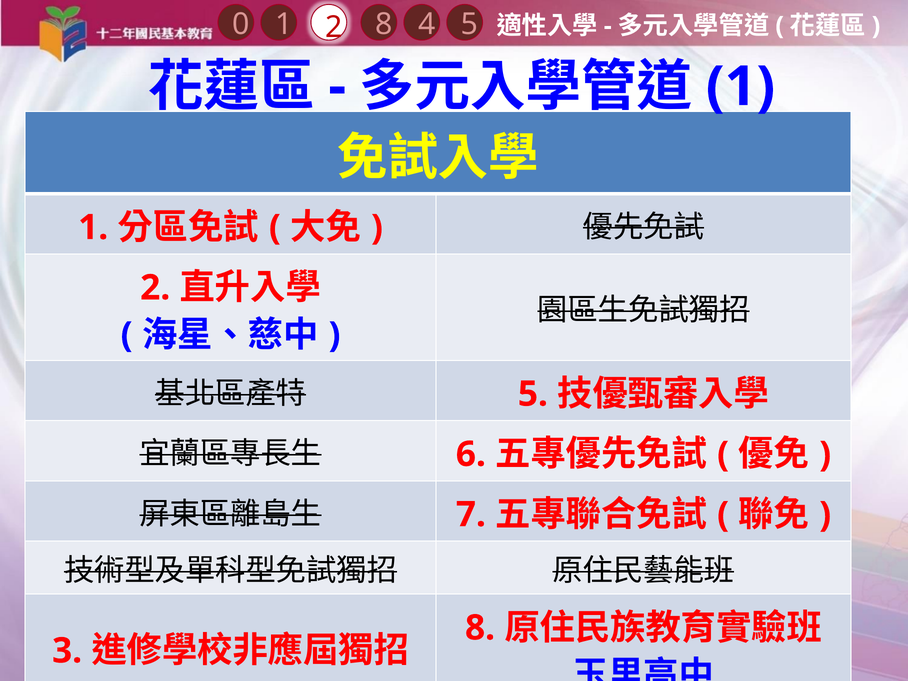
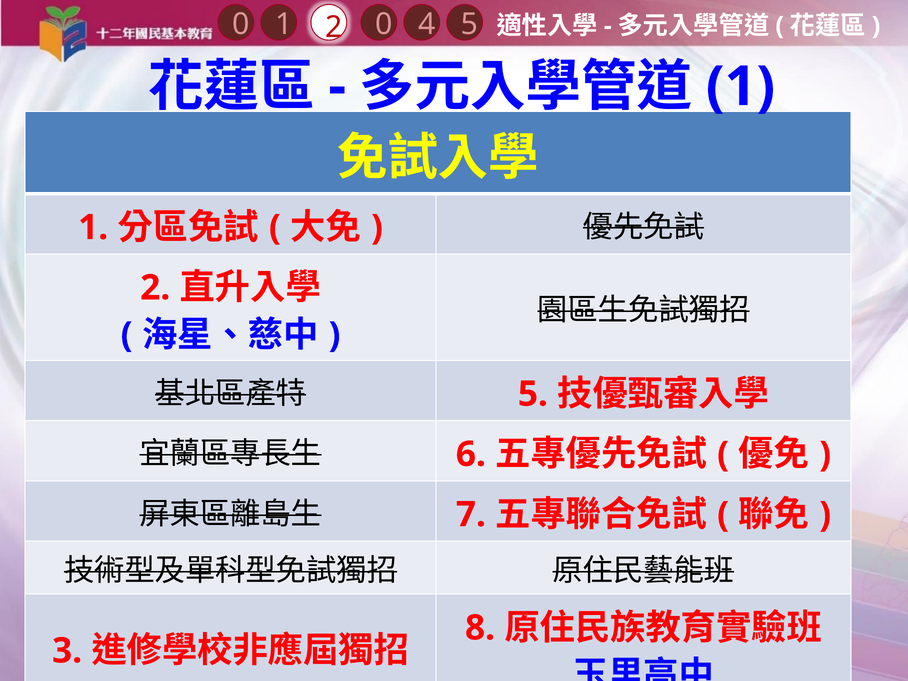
2 8: 8 -> 0 (384, 24)
